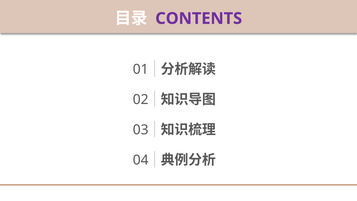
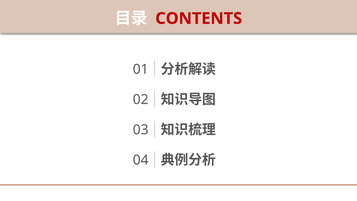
CONTENTS colour: purple -> red (199, 18)
